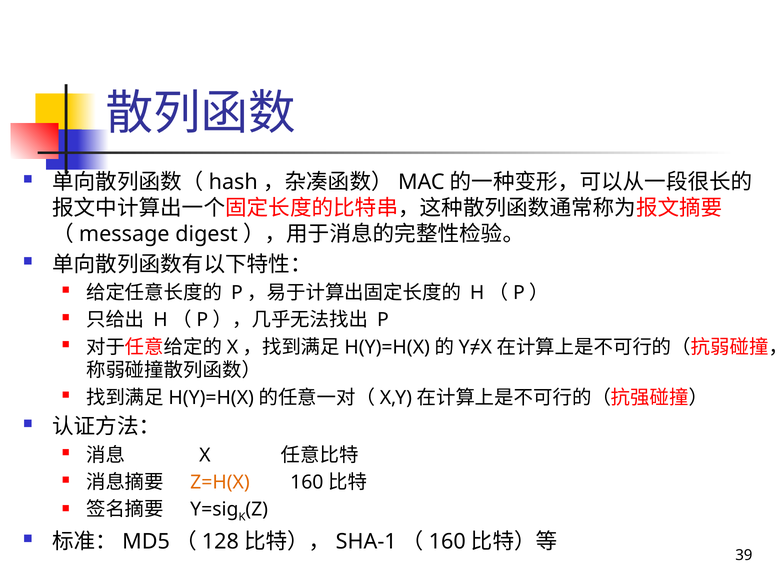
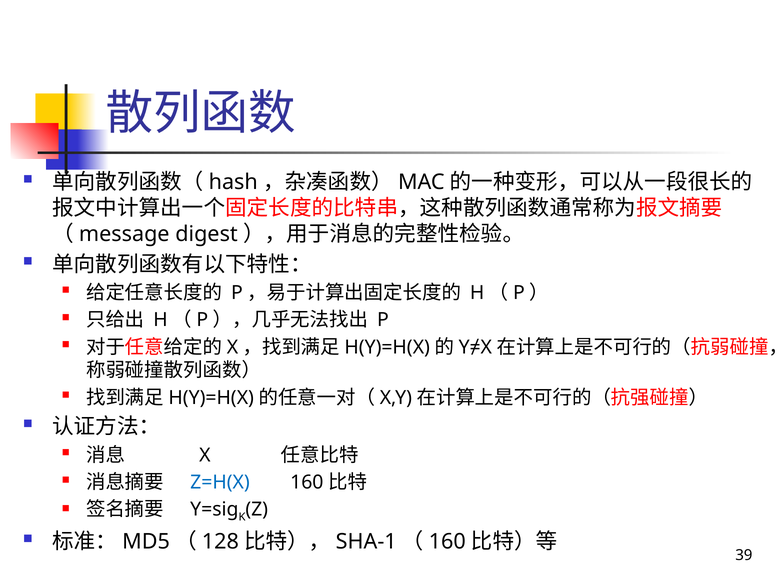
Z=H(X colour: orange -> blue (220, 482)
